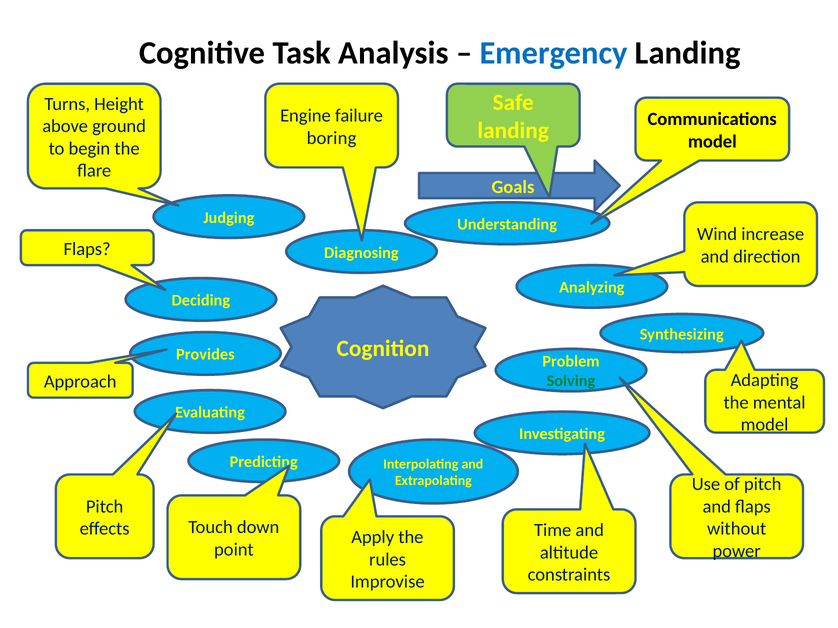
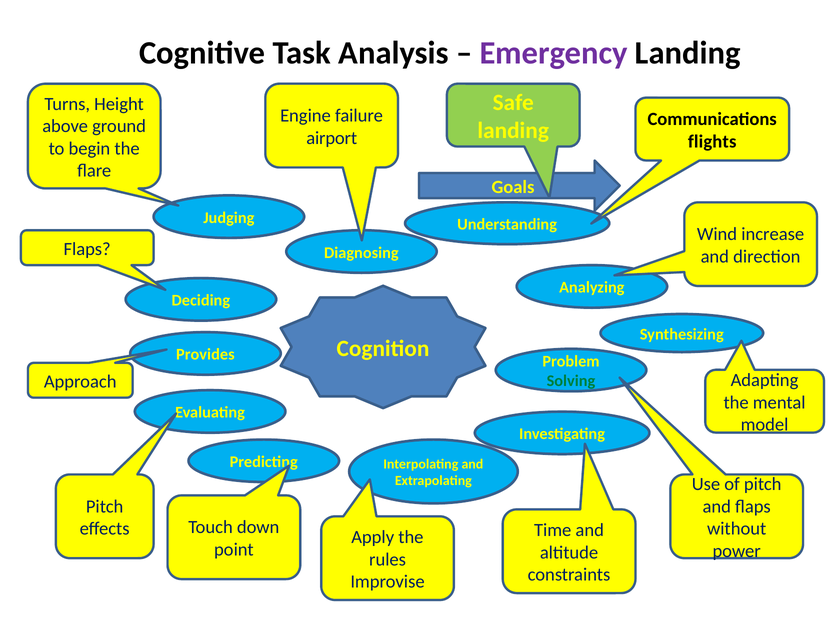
Emergency colour: blue -> purple (554, 53)
boring: boring -> airport (332, 138)
model: model -> flights (712, 142)
